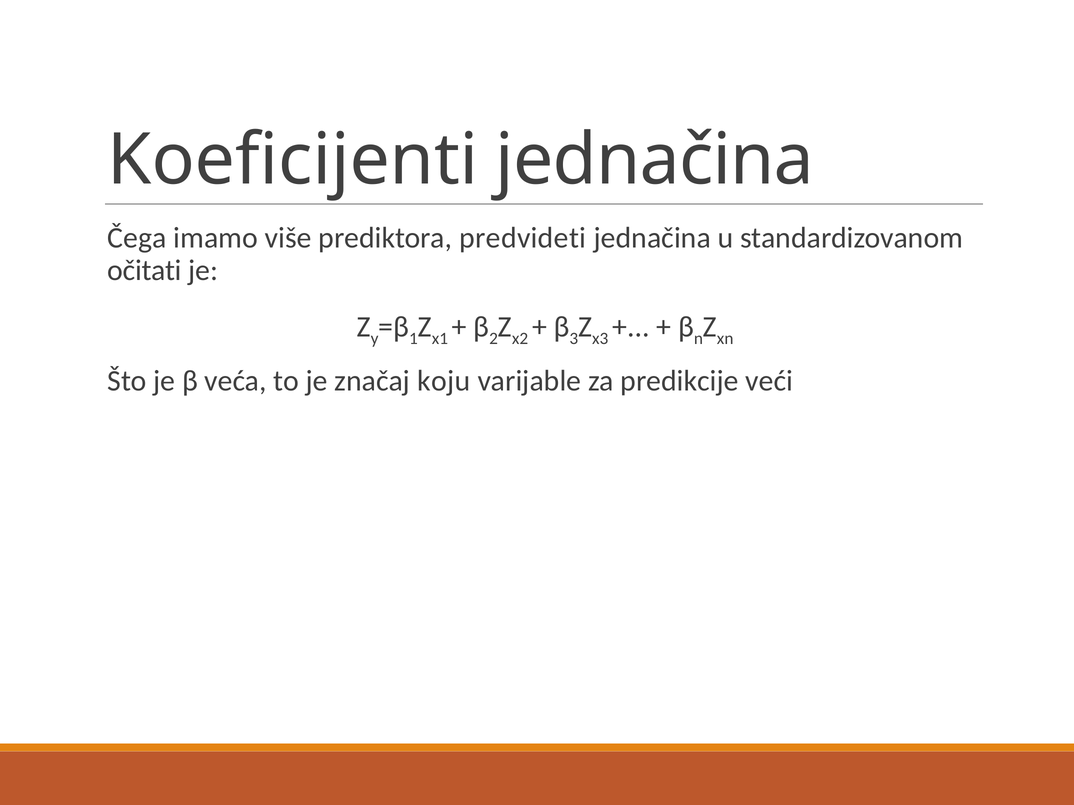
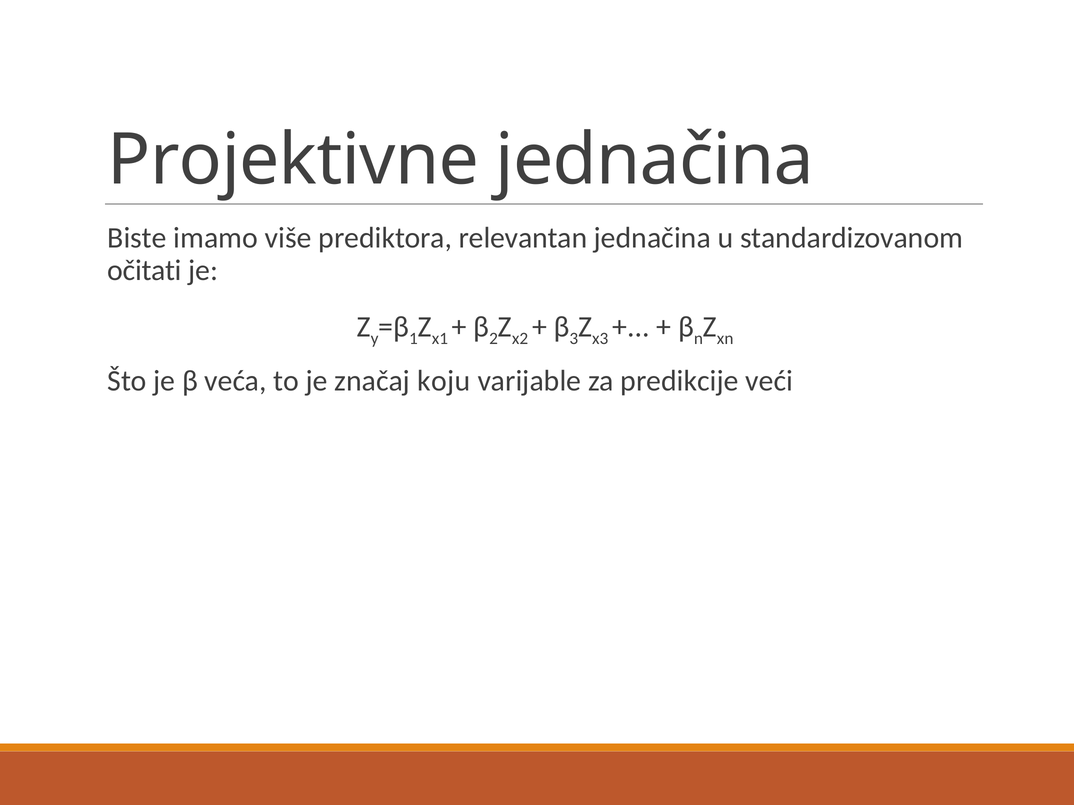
Koeficijenti: Koeficijenti -> Projektivne (293, 160)
Čega: Čega -> Biste (137, 238)
predvideti: predvideti -> relevantan (523, 238)
